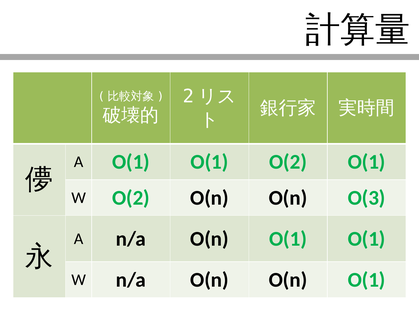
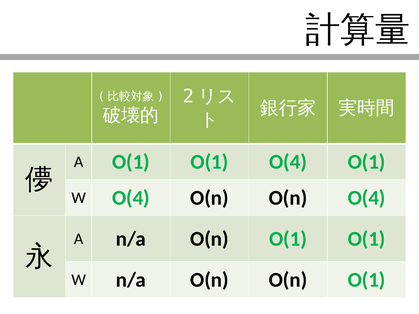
O(1 O(2: O(2 -> O(4 (288, 162)
W O(2: O(2 -> O(4 (131, 198)
O(n O(3: O(3 -> O(4 (367, 198)
